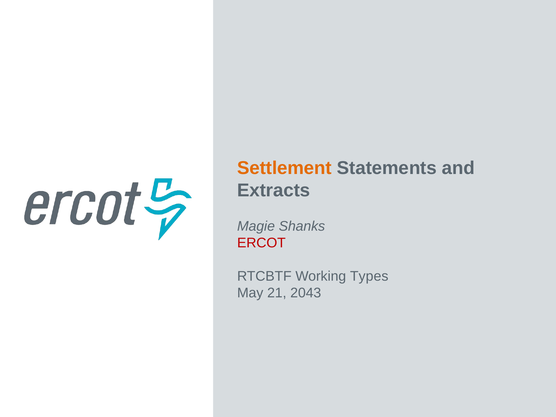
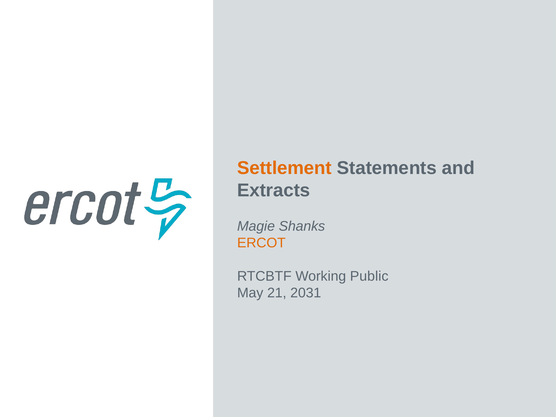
ERCOT colour: red -> orange (261, 243)
Types: Types -> Public (369, 276)
2043: 2043 -> 2031 (306, 293)
